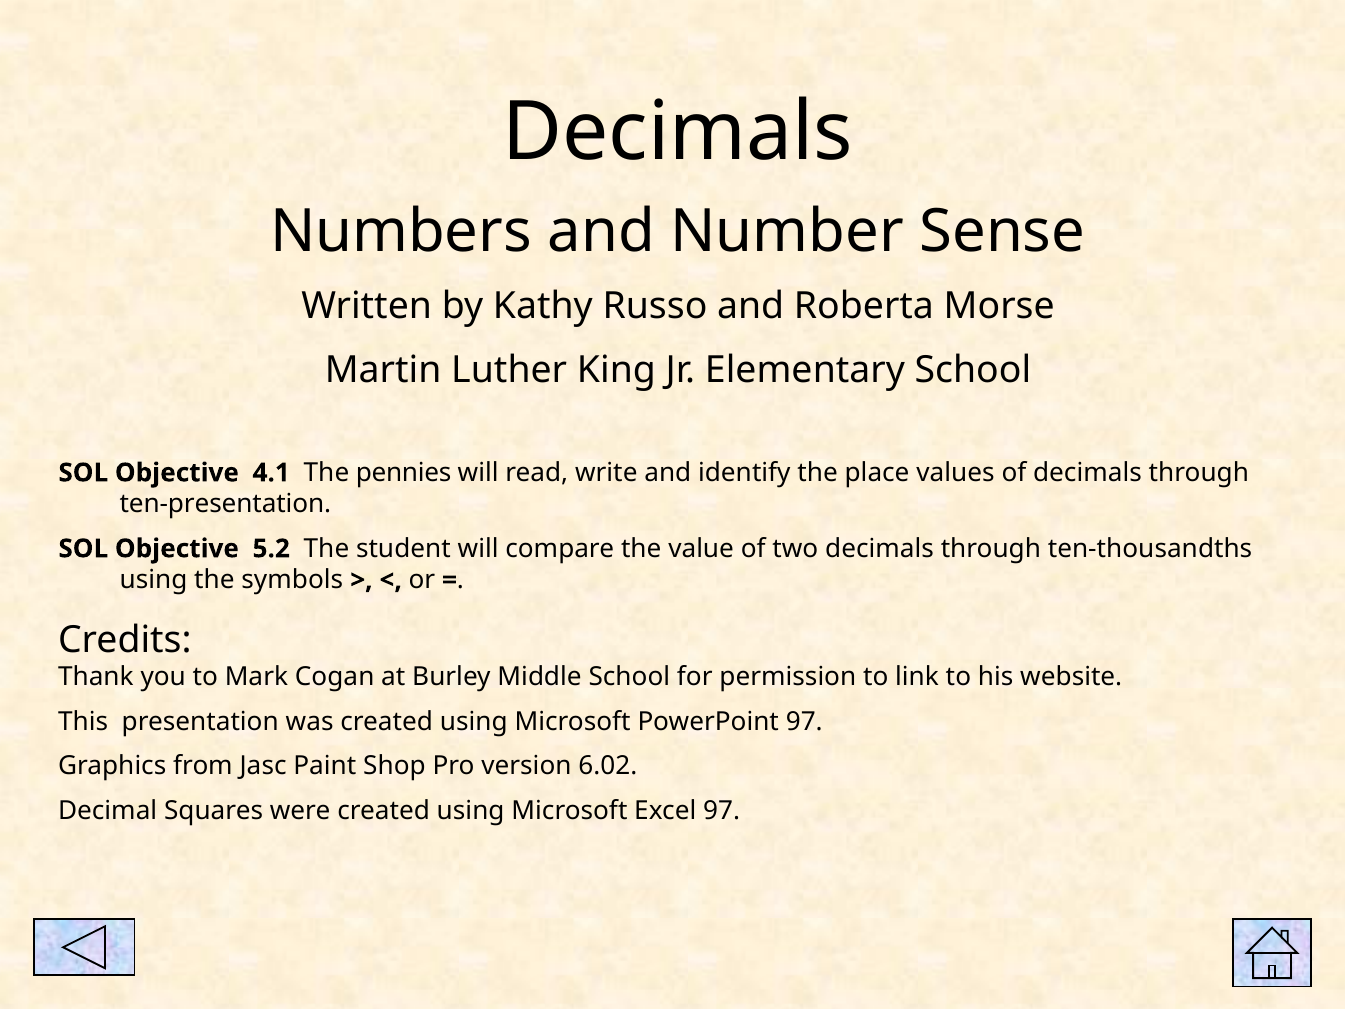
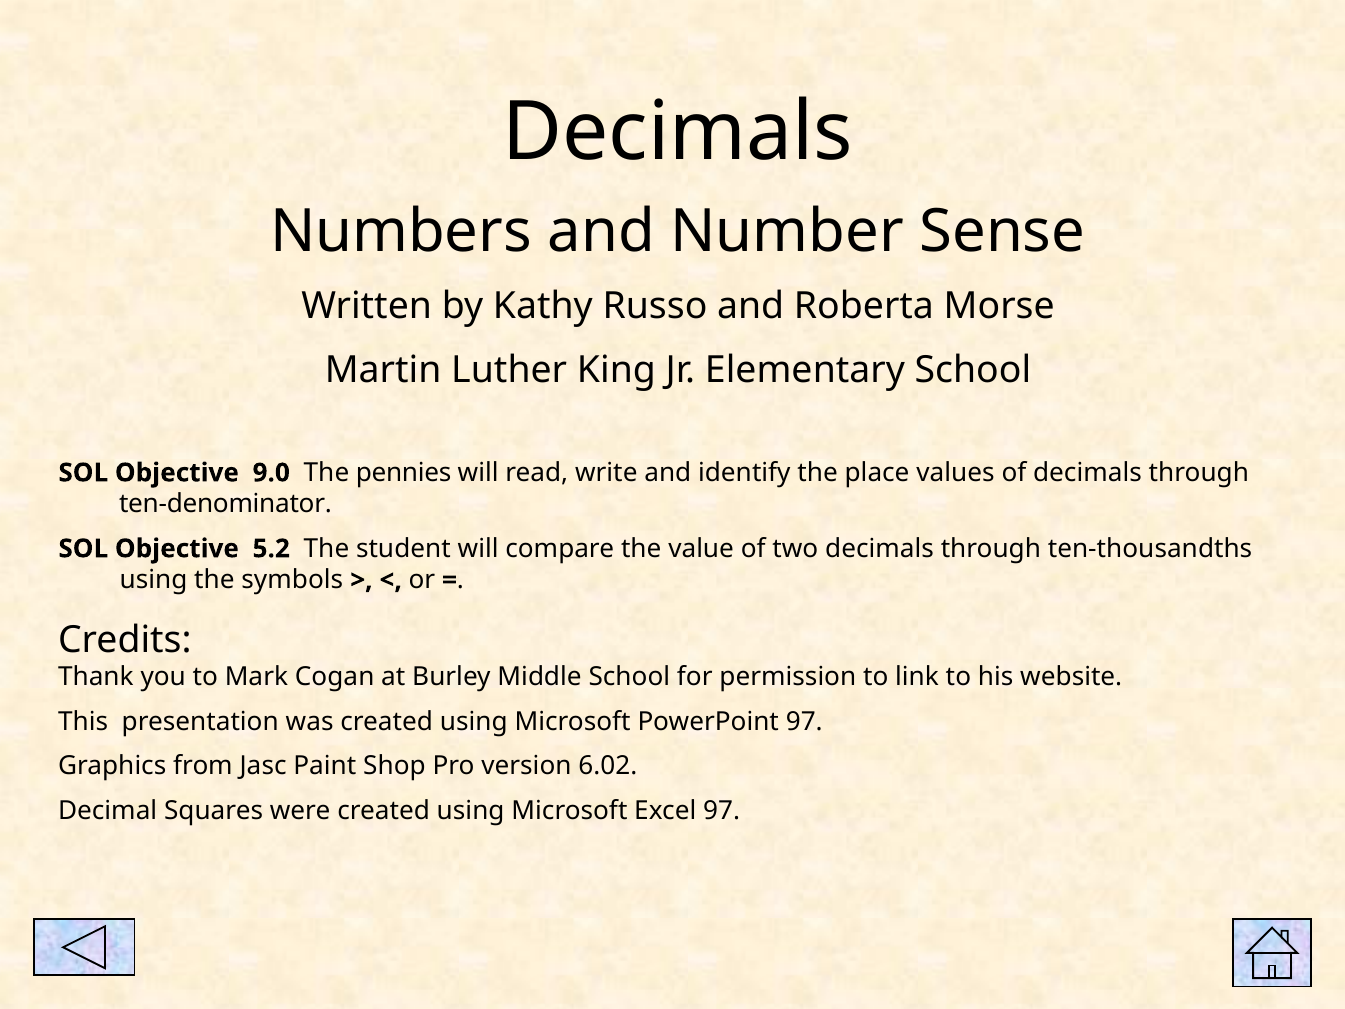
4.1: 4.1 -> 9.0 (271, 473)
ten-presentation: ten-presentation -> ten-denominator (225, 504)
